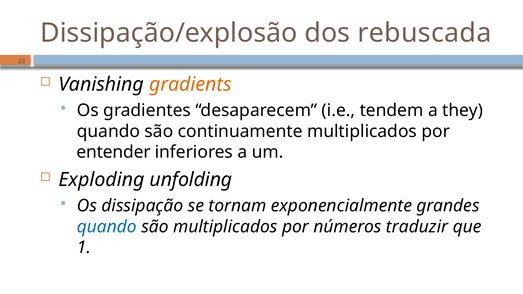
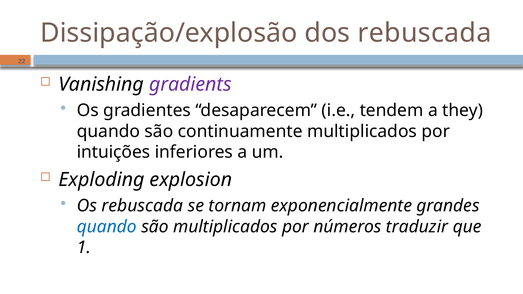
gradients colour: orange -> purple (190, 84)
entender: entender -> intuições (114, 152)
unfolding: unfolding -> explosion (191, 180)
Os dissipação: dissipação -> rebuscada (142, 206)
